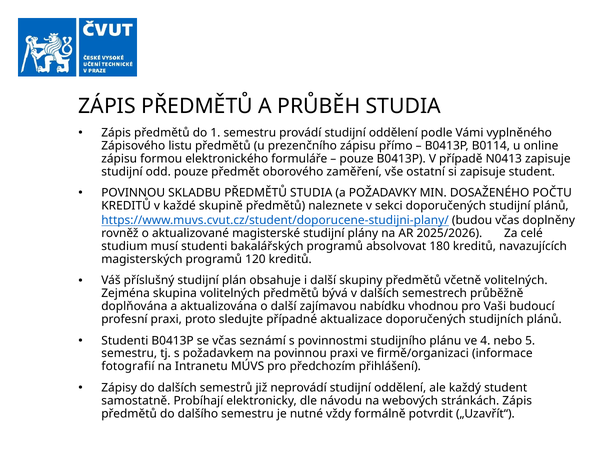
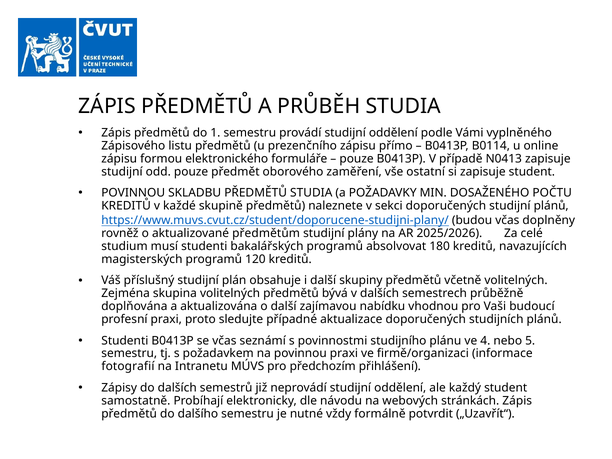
magisterské: magisterské -> předmětům (266, 233)
